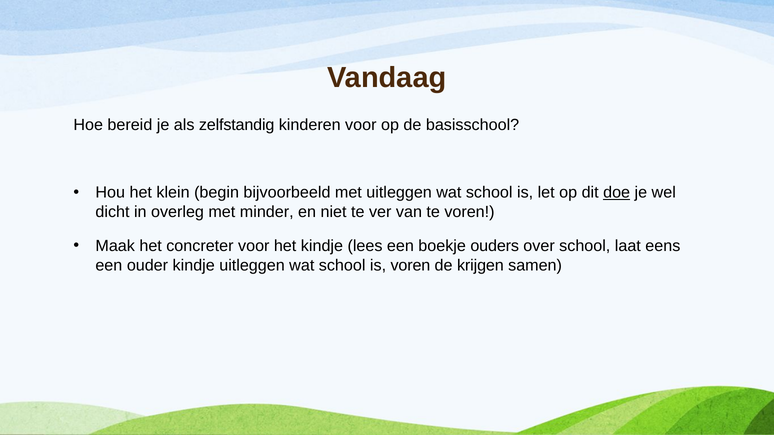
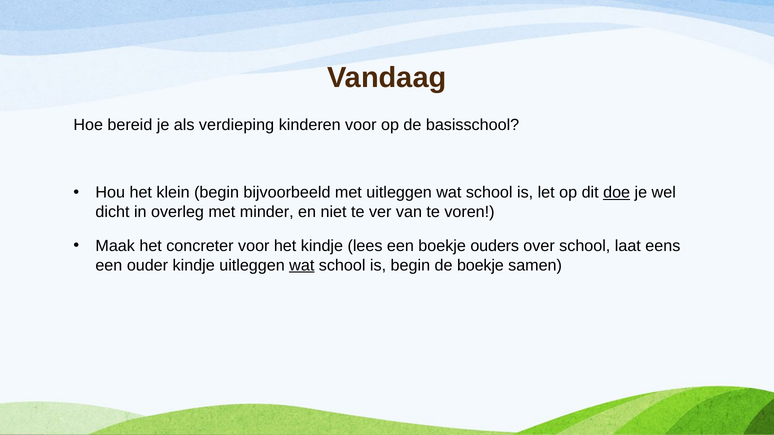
zelfstandig: zelfstandig -> verdieping (237, 125)
wat underline: none -> present (302, 265)
is voren: voren -> begin (410, 265)
de krijgen: krijgen -> boekje (480, 265)
